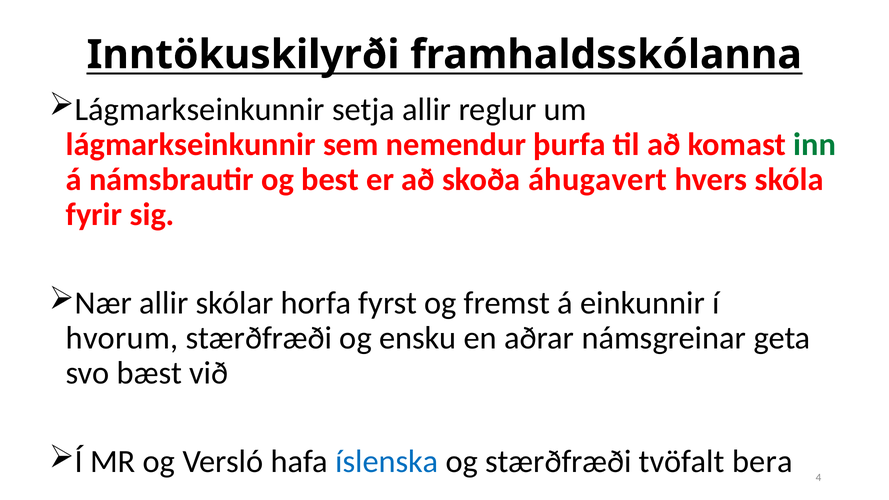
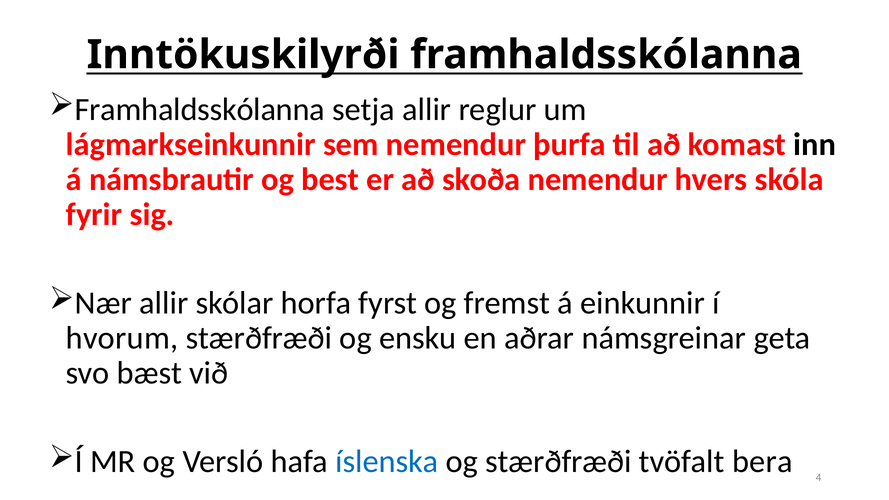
Lágmarkseinkunnir: Lágmarkseinkunnir -> Framhaldsskólanna (200, 110)
inn colour: green -> black (815, 145)
skoða áhugavert: áhugavert -> nemendur (598, 180)
